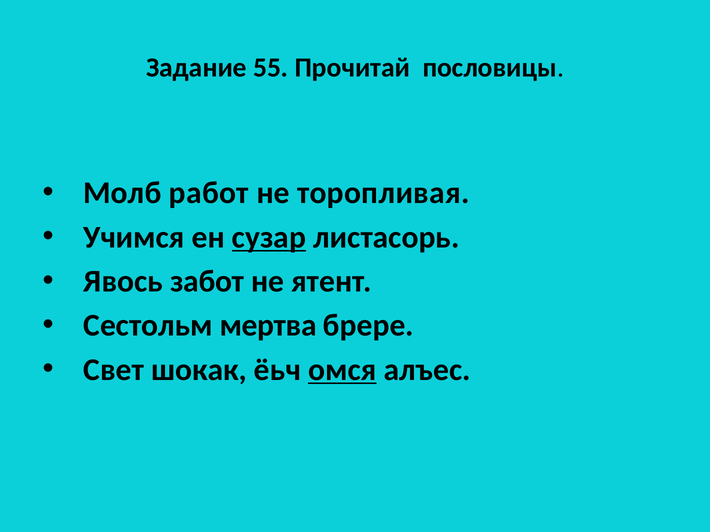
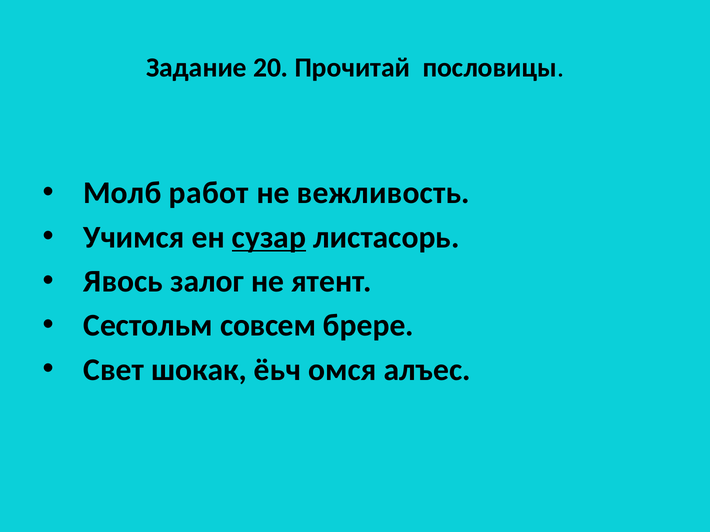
55: 55 -> 20 (271, 68)
торопливая: торопливая -> вежливость (383, 193)
забот: забот -> залог (207, 282)
мертва: мертва -> совсем (268, 326)
омся underline: present -> none (342, 370)
